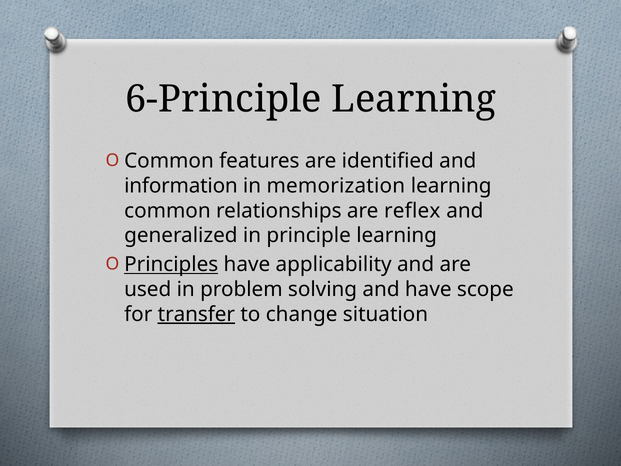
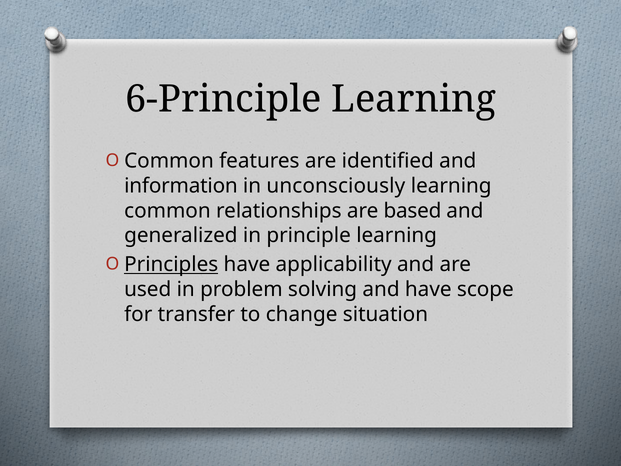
memorization: memorization -> unconsciously (336, 186)
reflex: reflex -> based (412, 211)
transfer underline: present -> none (196, 314)
